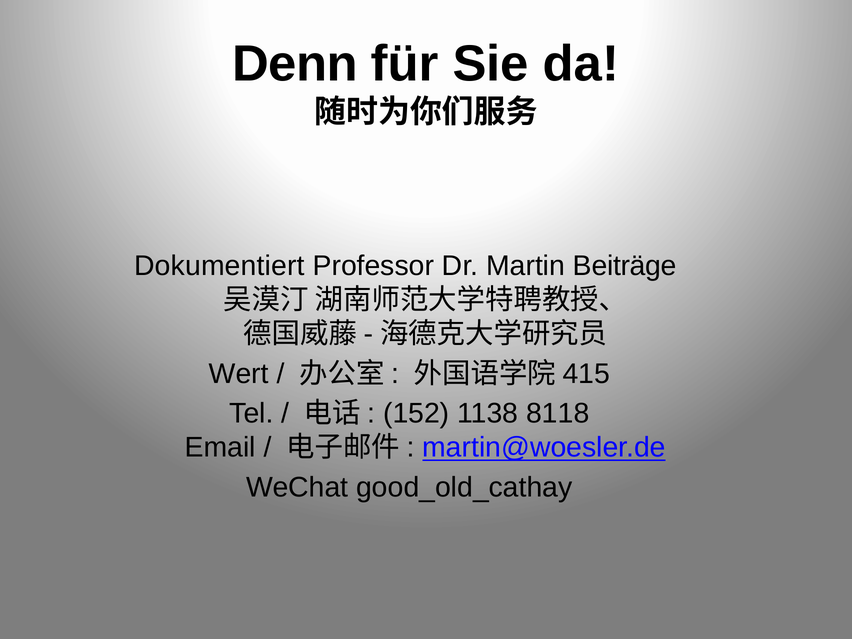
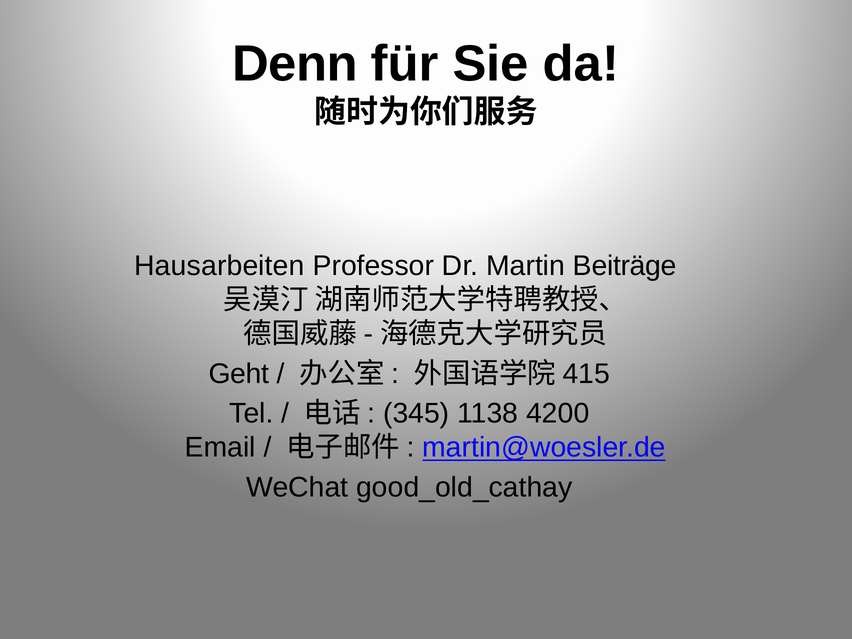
Dokumentiert: Dokumentiert -> Hausarbeiten (219, 266)
Wert: Wert -> Geht (239, 374)
152: 152 -> 345 (416, 414)
8118: 8118 -> 4200 (558, 414)
